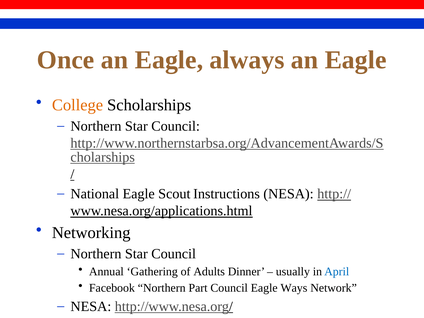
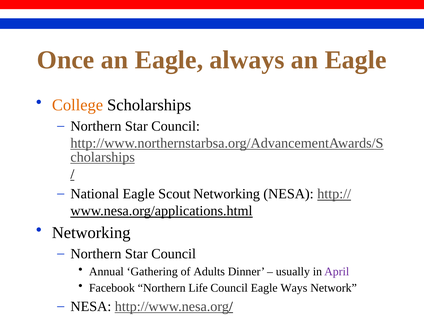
Scout Instructions: Instructions -> Networking (227, 194)
April colour: blue -> purple (337, 271)
Part: Part -> Life (198, 288)
